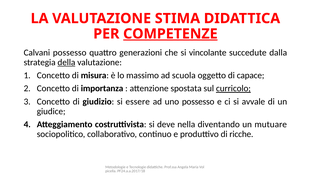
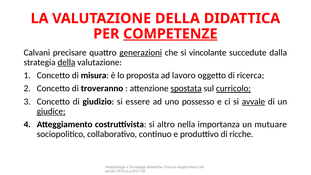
VALUTAZIONE STIMA: STIMA -> DELLA (177, 18)
Calvani possesso: possesso -> precisare (70, 53)
generazioni underline: none -> present (141, 53)
massimo: massimo -> proposta (143, 75)
scuola: scuola -> lavoro (184, 75)
capace: capace -> ricerca (251, 75)
importanza: importanza -> troveranno (102, 88)
spostata underline: none -> present (186, 88)
avvale underline: none -> present (253, 101)
giudice underline: none -> present (51, 111)
deve: deve -> altro (166, 124)
diventando: diventando -> importanza (219, 124)
